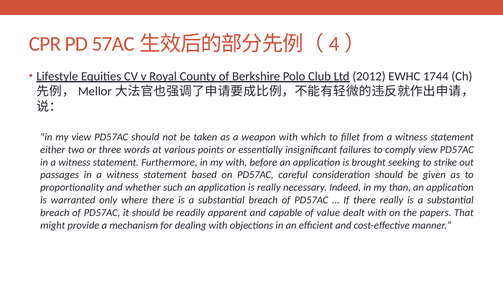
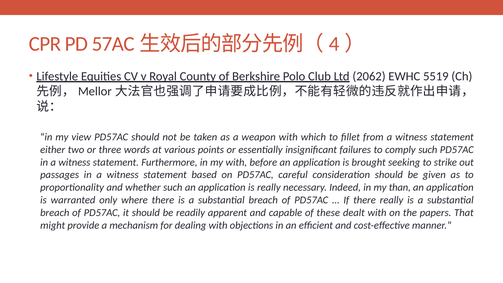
2012: 2012 -> 2062 (369, 76)
1744: 1744 -> 5519 (436, 76)
comply view: view -> such (428, 150)
value: value -> these (328, 213)
